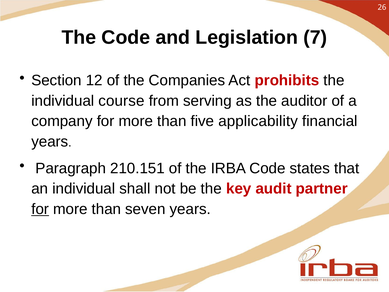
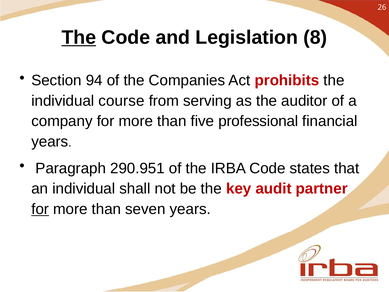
The underline: none -> present (79, 37)
7: 7 -> 8 (315, 37)
12: 12 -> 94 (94, 80)
applicability: applicability -> professional (258, 121)
210.151: 210.151 -> 290.951 (137, 168)
